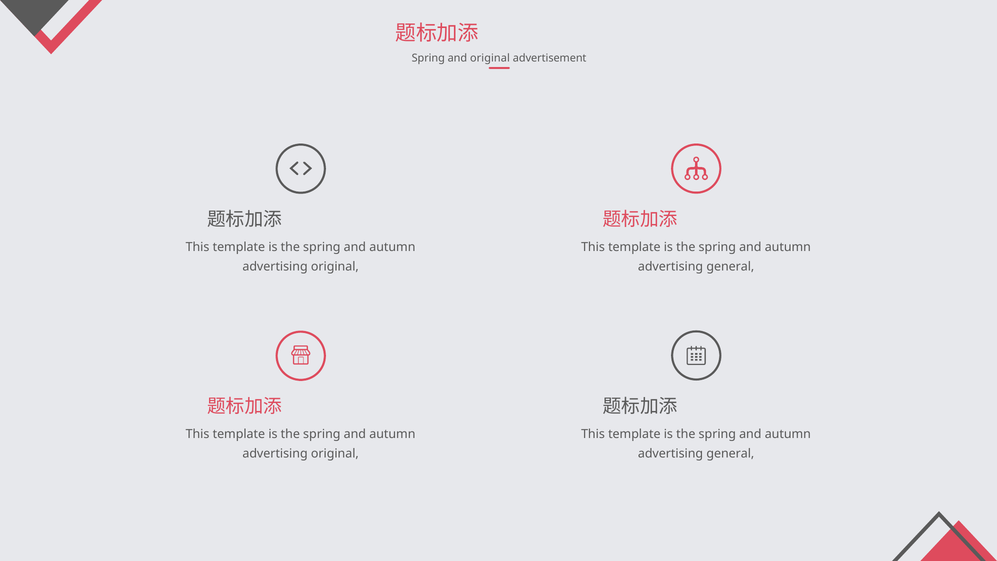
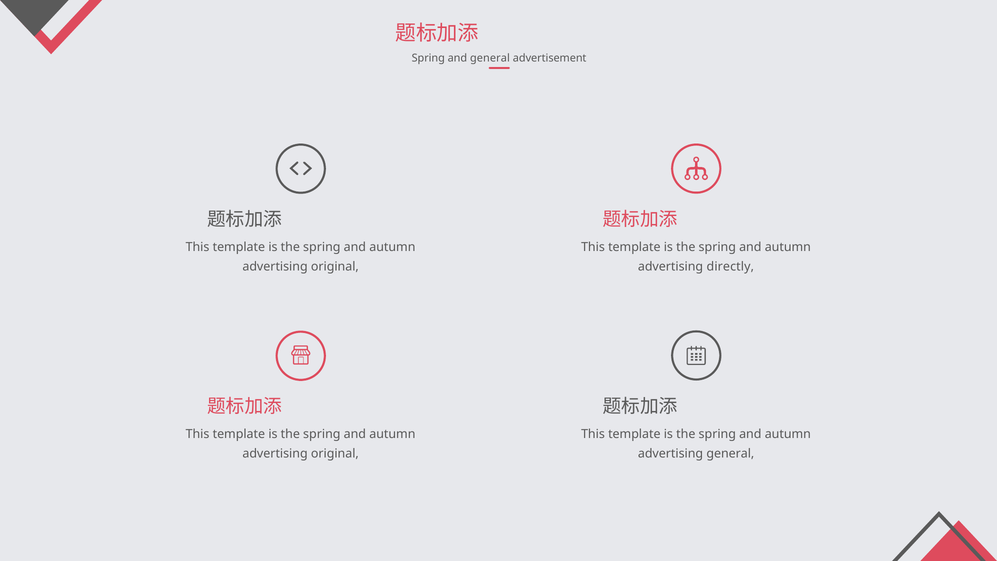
and original: original -> general (490, 58)
general: general -> directly (730, 267)
